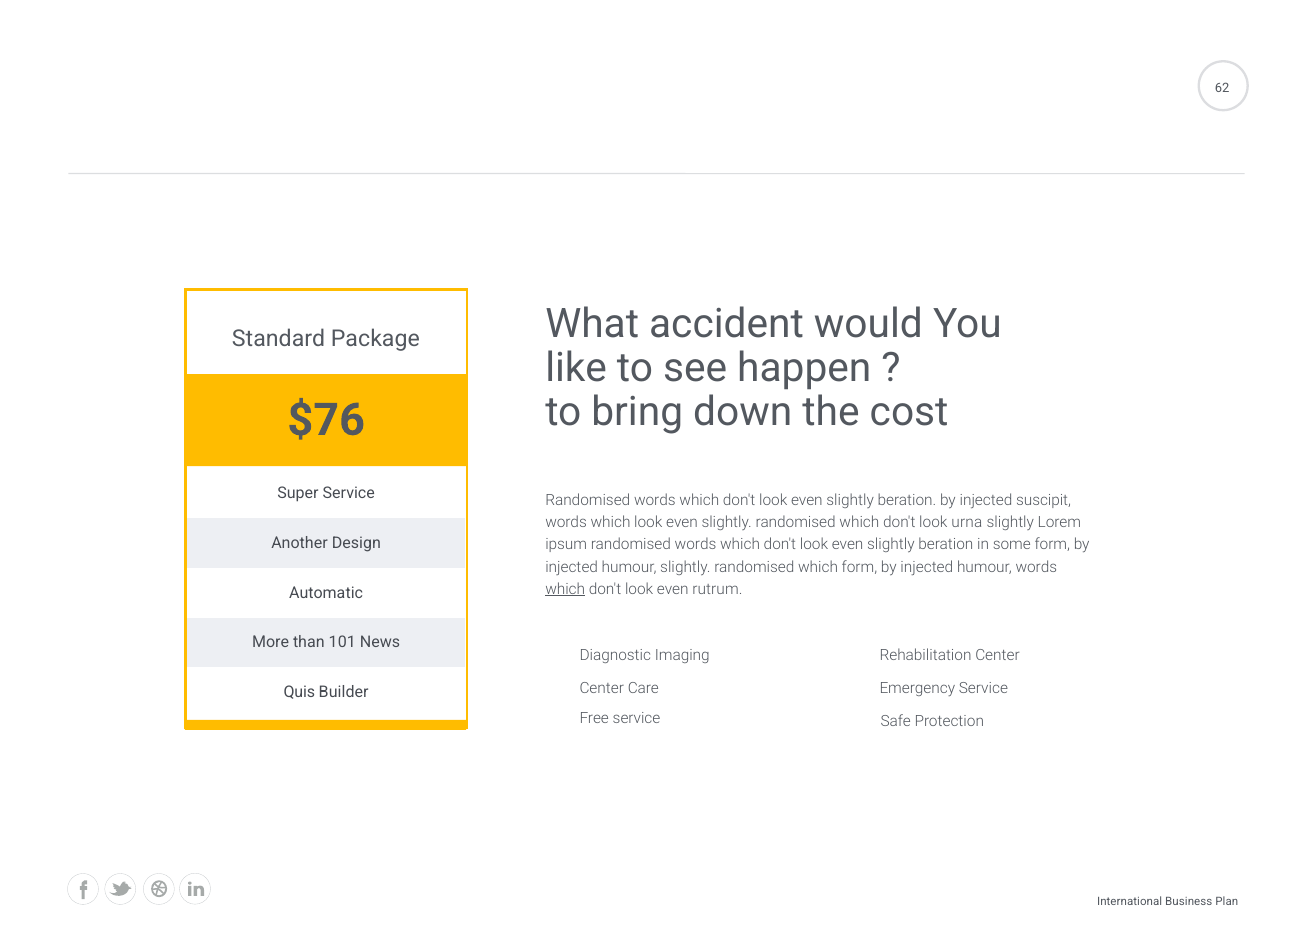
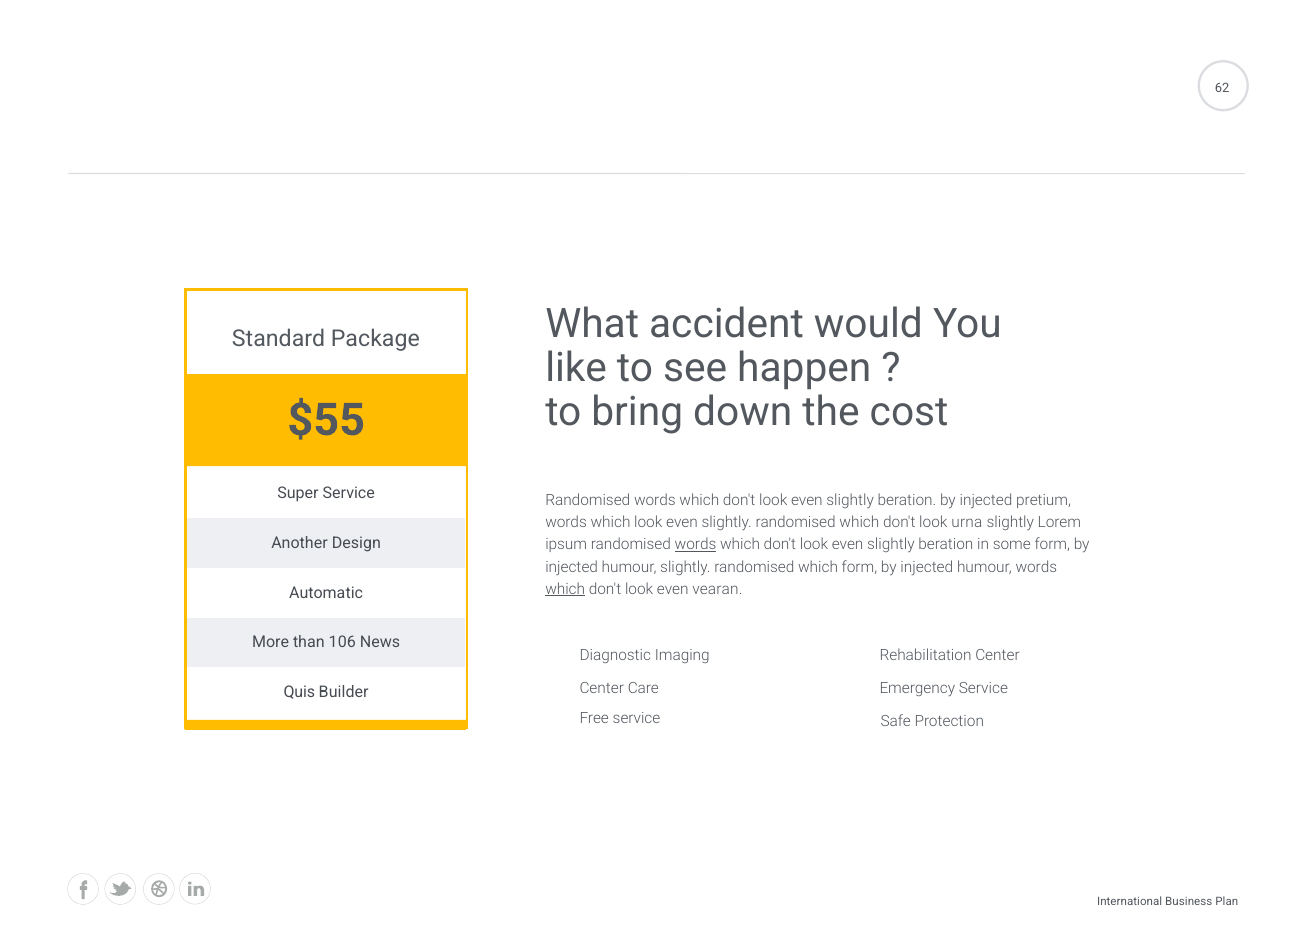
$76: $76 -> $55 (326, 420)
suscipit: suscipit -> pretium (1044, 500)
words underline: none -> present (696, 545)
rutrum: rutrum -> vearan (717, 589)
101: 101 -> 106 (342, 643)
